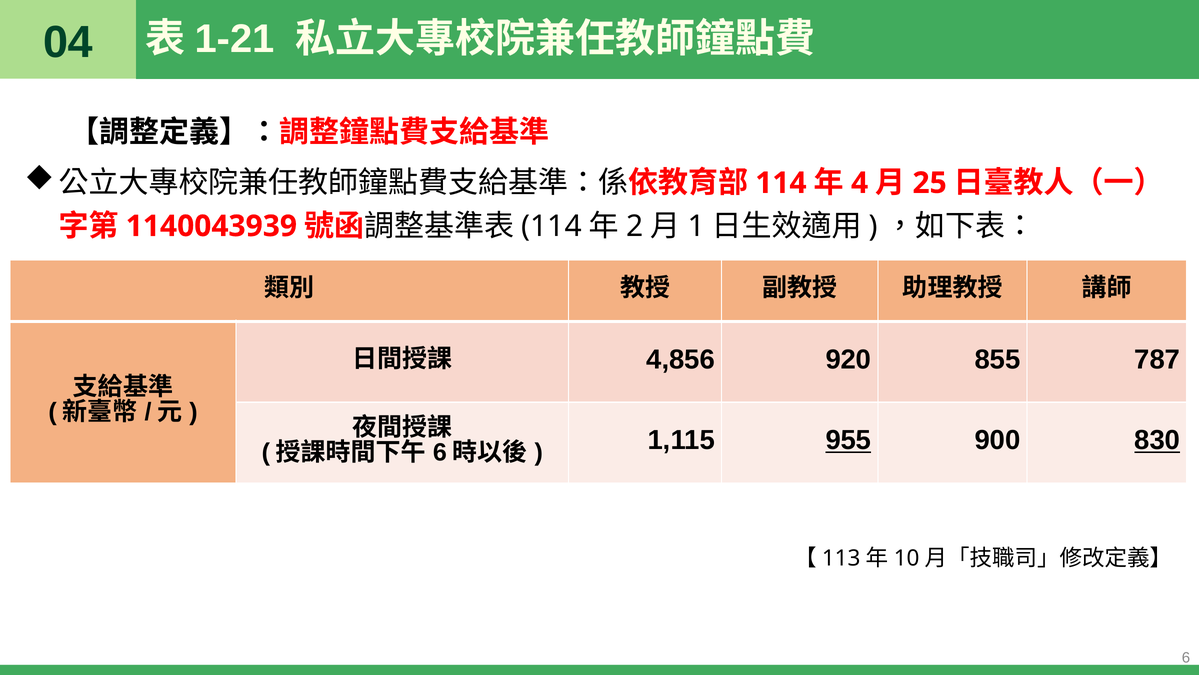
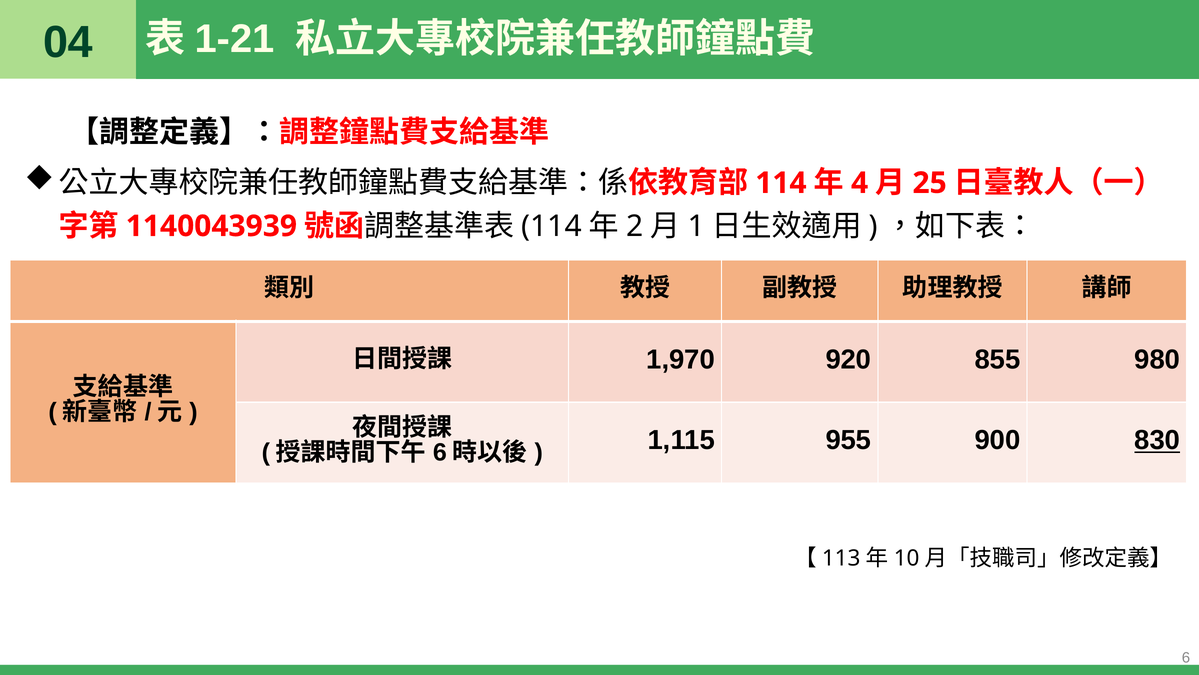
4,856: 4,856 -> 1,970 (681, 359)
787: 787 -> 980 (1157, 359)
955 underline: present -> none (848, 440)
